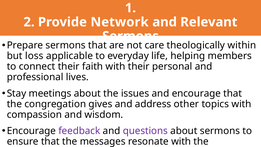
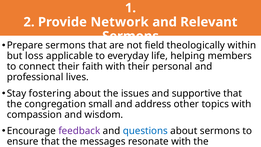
care: care -> field (155, 45)
meetings: meetings -> fostering (50, 93)
and encourage: encourage -> supportive (196, 93)
gives: gives -> small (101, 104)
questions colour: purple -> blue (145, 131)
